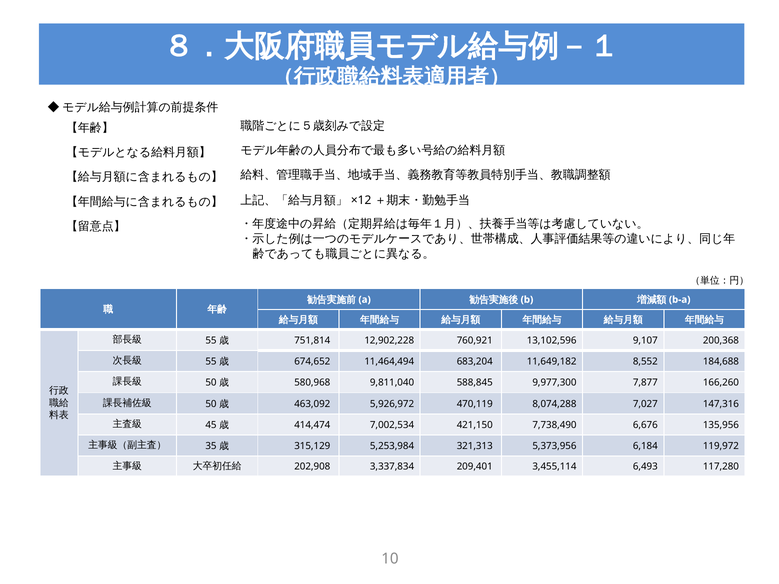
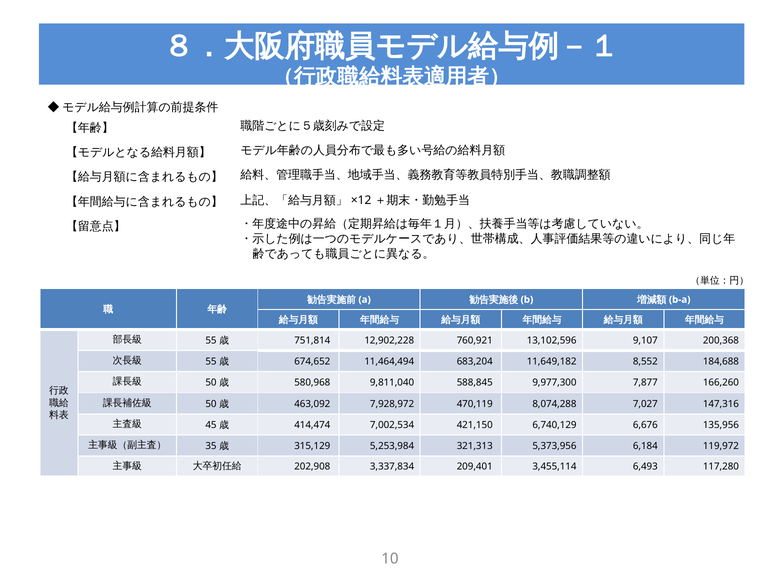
5,926,972: 5,926,972 -> 7,928,972 (392, 404)
7,738,490: 7,738,490 -> 6,740,129 (554, 425)
